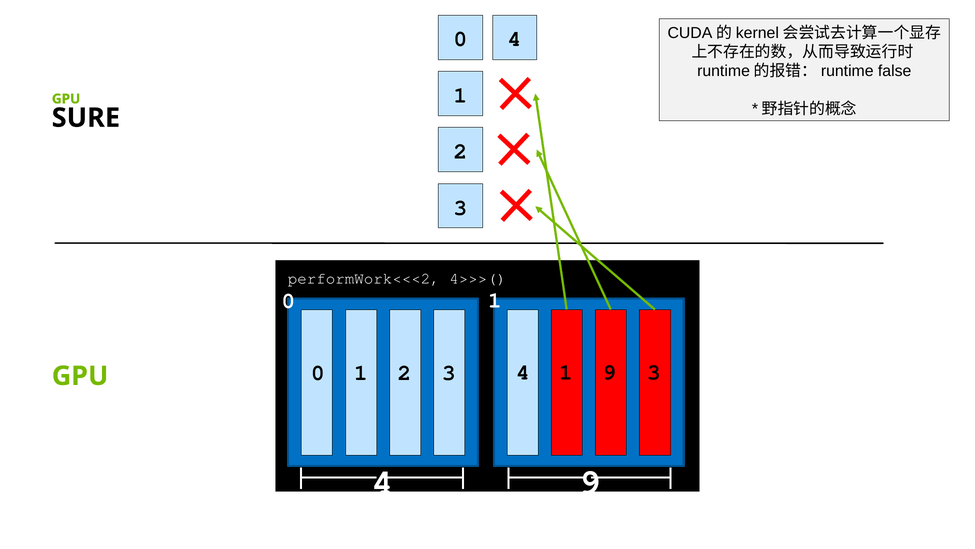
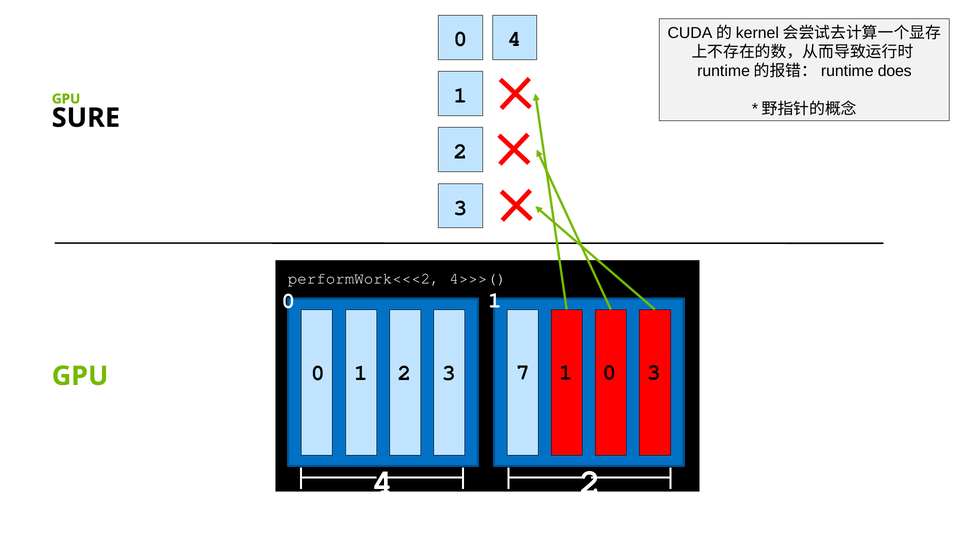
false: false -> does (895, 71)
3 4: 4 -> 7 (523, 372)
1 9: 9 -> 0 (610, 372)
4 9: 9 -> 2 (590, 482)
